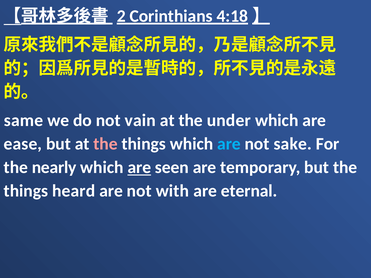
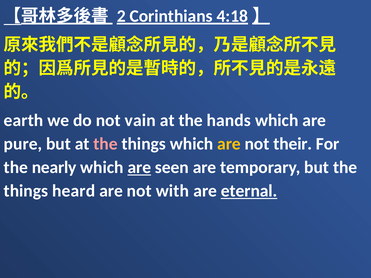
same: same -> earth (24, 121)
under: under -> hands (229, 121)
ease: ease -> pure (23, 144)
are colour: light blue -> yellow (229, 144)
sake: sake -> their (293, 144)
eternal underline: none -> present (249, 191)
